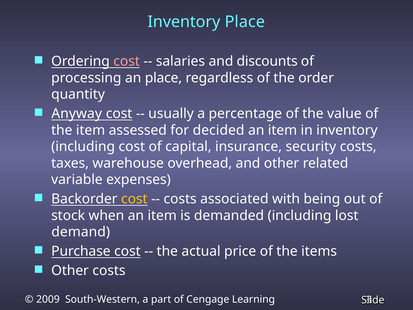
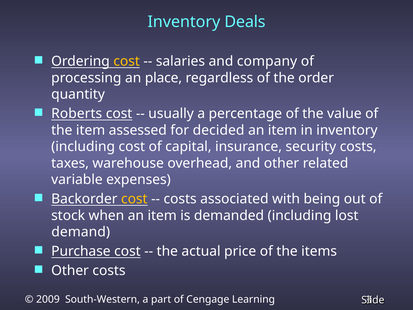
Inventory Place: Place -> Deals (245, 22)
cost colour: pink -> yellow (127, 61)
discounts: discounts -> company (267, 61)
Anyway: Anyway -> Roberts (77, 114)
